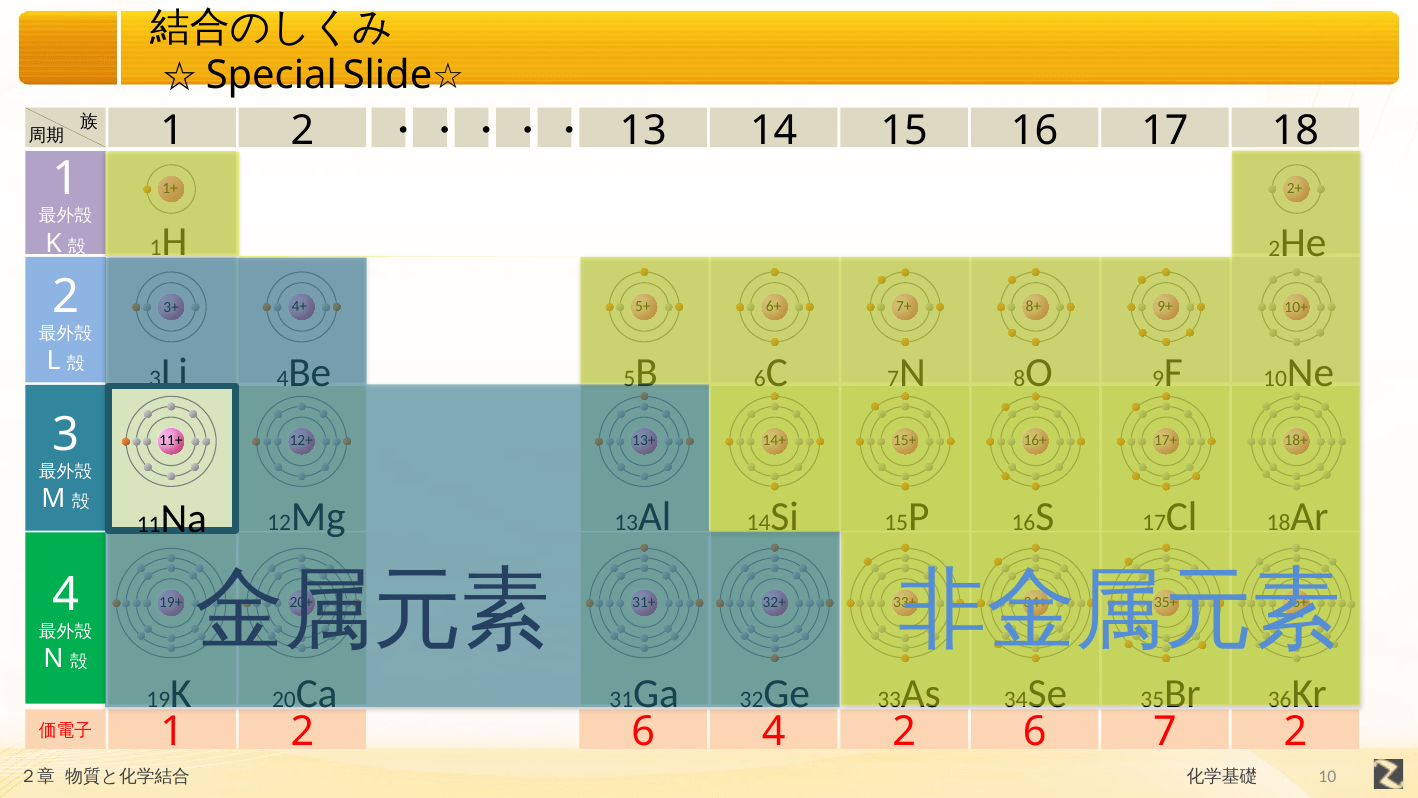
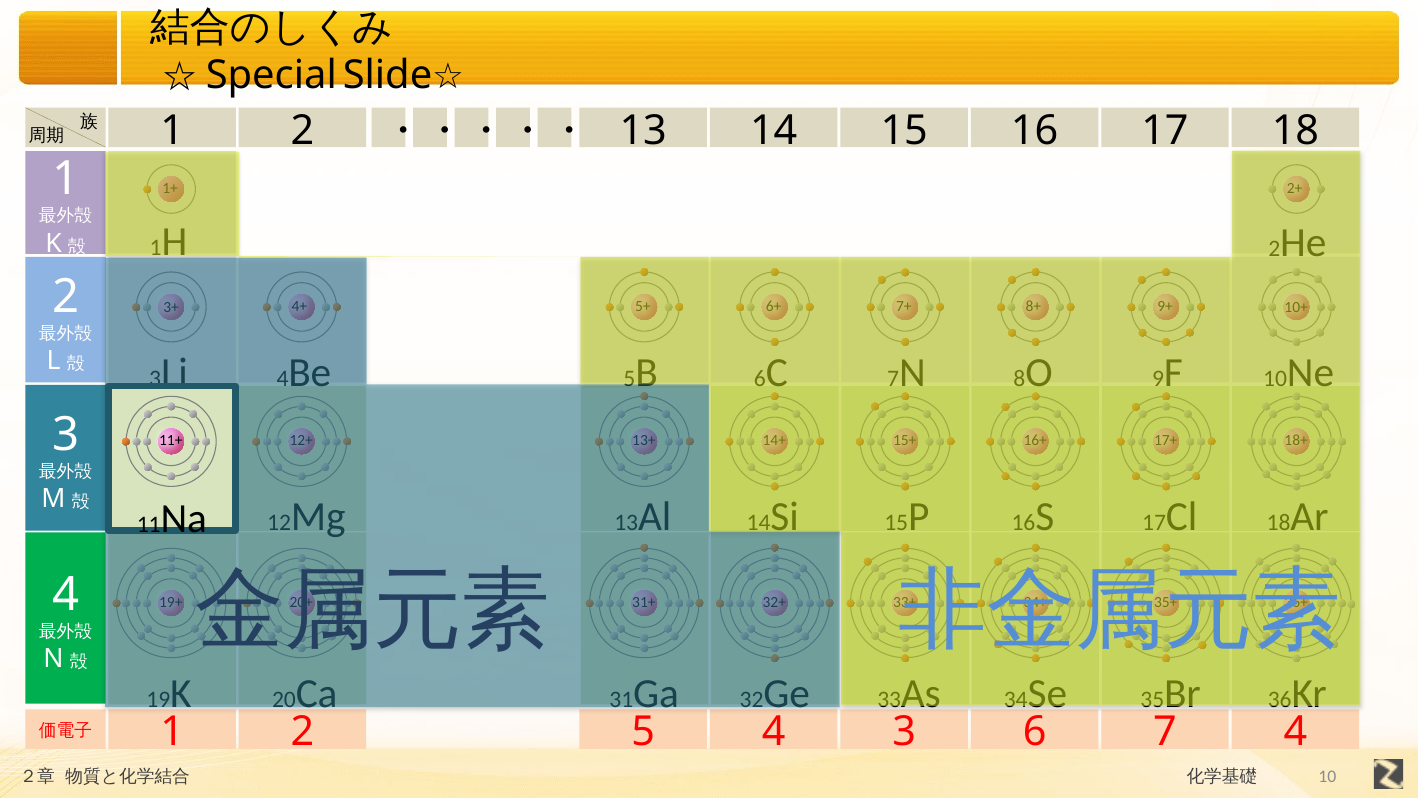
1 2 6: 6 -> 5 (643, 732)
4 2: 2 -> 3 (904, 732)
7 2: 2 -> 4 (1295, 732)
